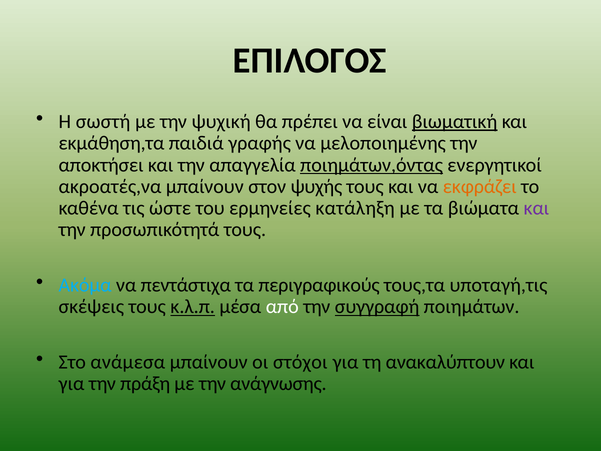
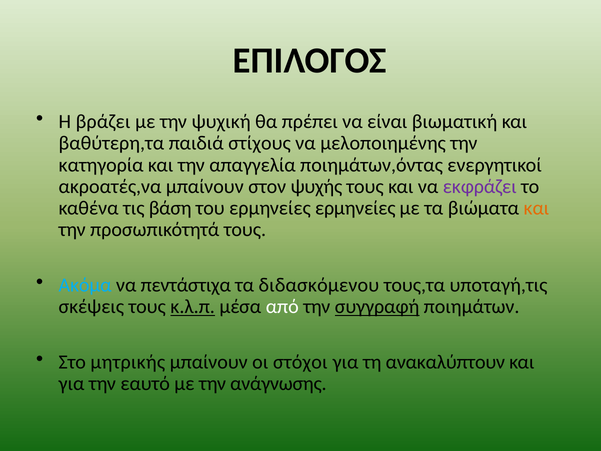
σωστή: σωστή -> βράζει (103, 122)
βιωματική underline: present -> none (455, 122)
εκμάθηση,τα: εκμάθηση,τα -> βαθύτερη,τα (111, 143)
γραφής: γραφής -> στίχους (260, 143)
αποκτήσει: αποκτήσει -> κατηγορία (101, 165)
ποιημάτων,όντας underline: present -> none (372, 165)
εκφράζει colour: orange -> purple (480, 186)
ώστε: ώστε -> βάση (170, 208)
ερμηνείες κατάληξη: κατάληξη -> ερμηνείες (355, 208)
και colour: purple -> orange (536, 208)
περιγραφικούς: περιγραφικούς -> διδασκόμενου (319, 285)
ανάμεσα: ανάμεσα -> μητρικής (128, 362)
πράξη: πράξη -> εαυτό (145, 384)
